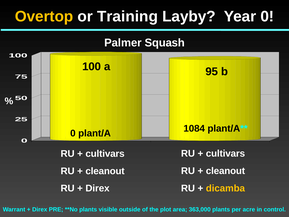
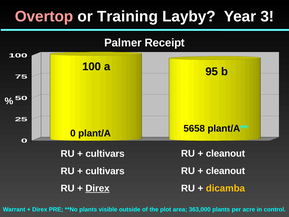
Overtop colour: yellow -> pink (44, 17)
Year 0: 0 -> 3 (267, 17)
Squash: Squash -> Receipt (165, 43)
1084: 1084 -> 5658 (194, 128)
cultivars: cultivars -> cleanout (225, 153)
cleanout: cleanout -> cultivars (105, 171)
Direx underline: none -> present (98, 188)
